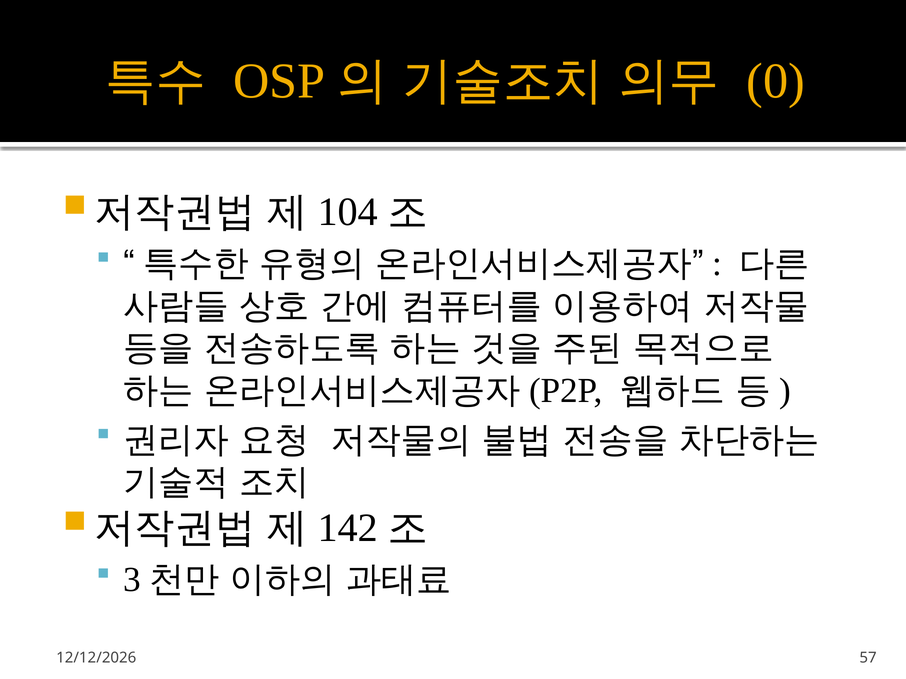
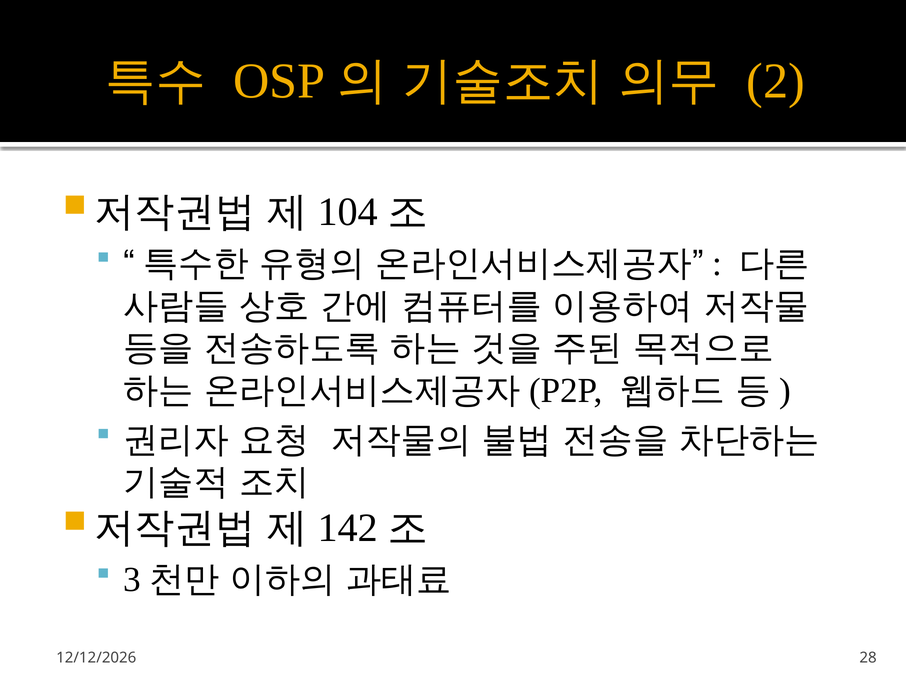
0: 0 -> 2 (776, 81)
57: 57 -> 28 (868, 658)
